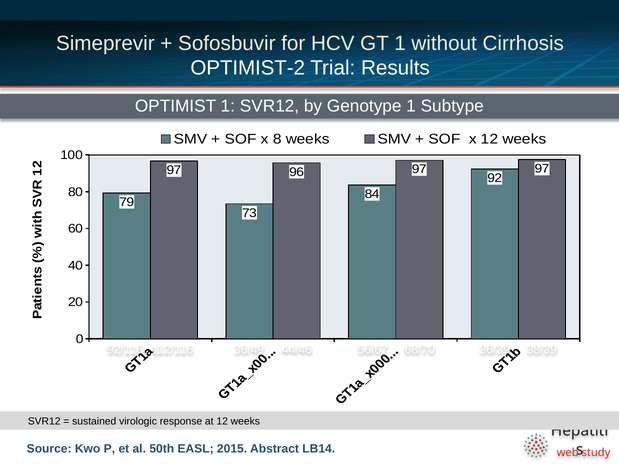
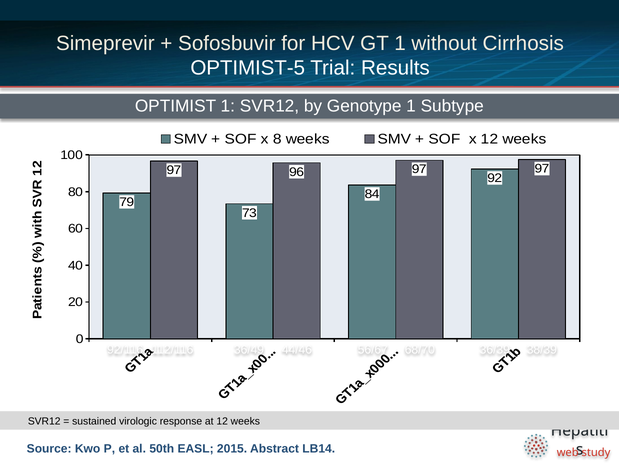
OPTIMIST-2: OPTIMIST-2 -> OPTIMIST-5 (248, 68)
